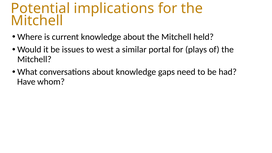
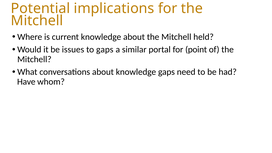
to west: west -> gaps (105, 50)
plays: plays -> point (196, 50)
